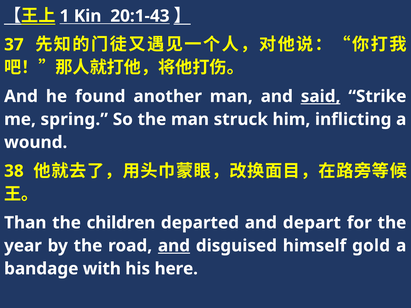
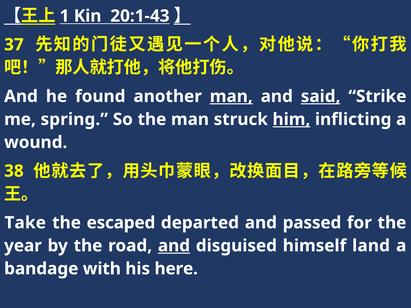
man underline: none -> present (231, 96)
him underline: none -> present (291, 119)
Than: Than -> Take (25, 223)
children: children -> escaped (121, 223)
depart: depart -> passed (312, 223)
gold: gold -> land (371, 246)
